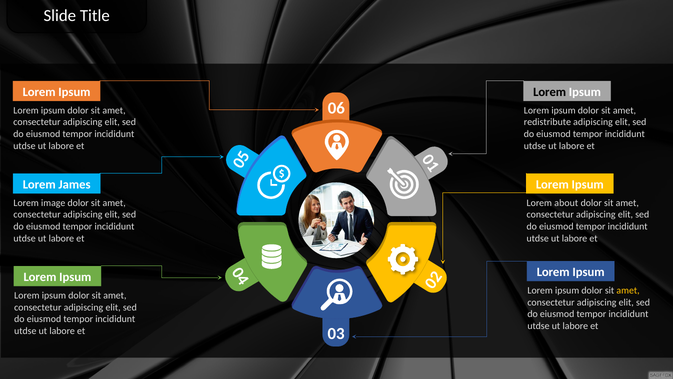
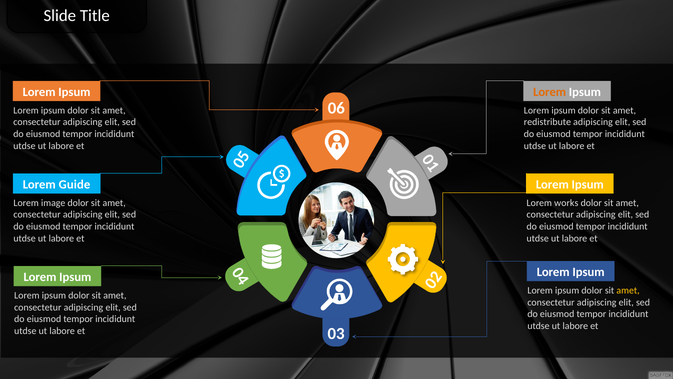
Lorem colour: black -> orange (550, 92)
James: James -> Guide (74, 184)
about: about -> works (566, 203)
